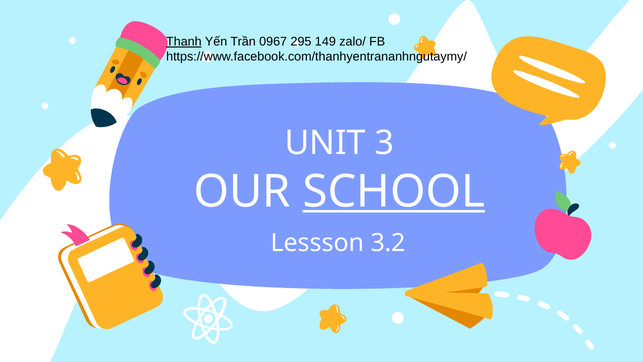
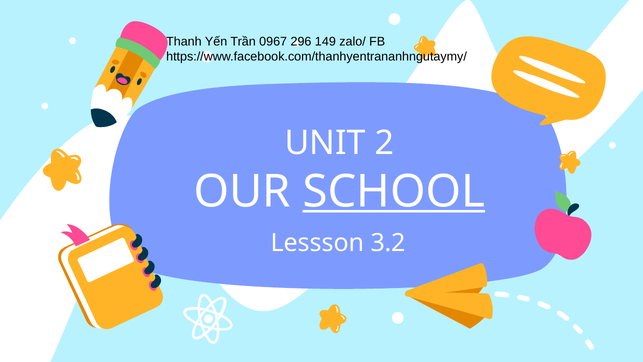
Thanh underline: present -> none (184, 42)
295: 295 -> 296 (301, 42)
3: 3 -> 2 (384, 143)
